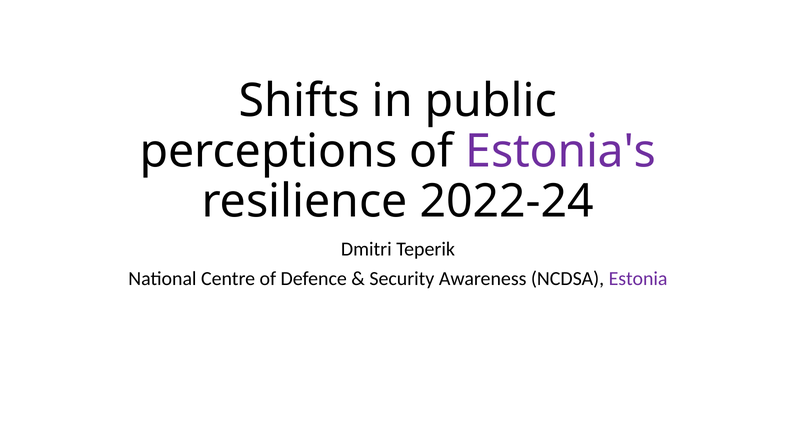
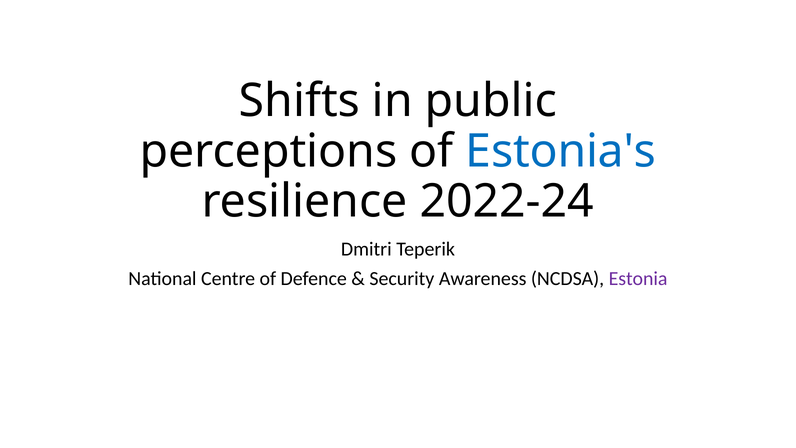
Estonia's colour: purple -> blue (561, 151)
